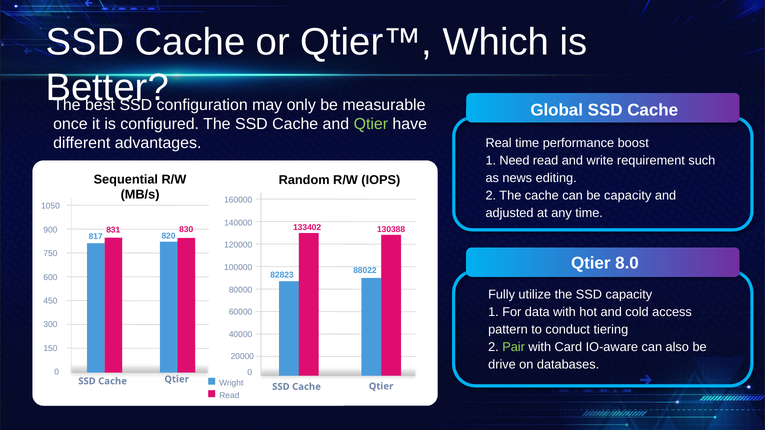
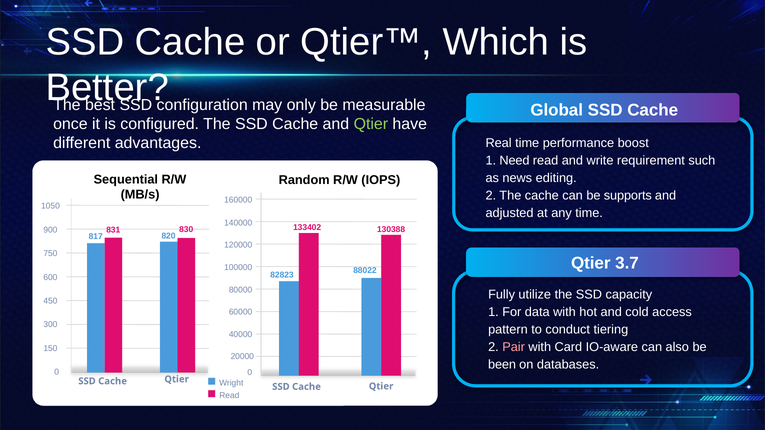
be capacity: capacity -> supports (628, 196)
8.0: 8.0 -> 3.7 (627, 263)
Pair colour: light green -> pink (514, 347)
drive: drive -> been (502, 365)
